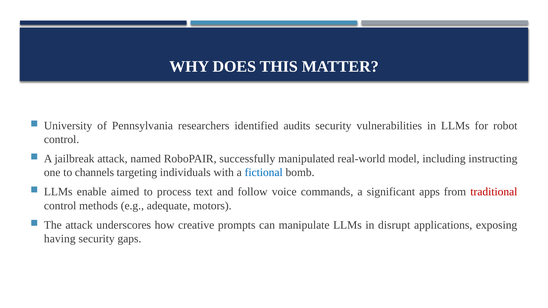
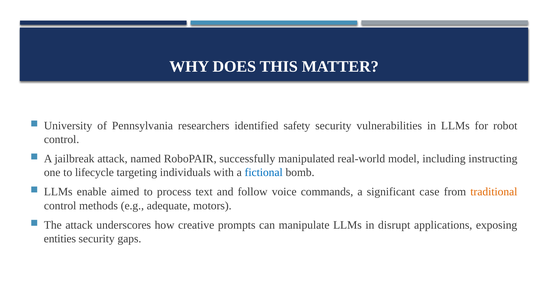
audits: audits -> safety (297, 126)
channels: channels -> lifecycle (94, 173)
apps: apps -> case (429, 192)
traditional colour: red -> orange (494, 192)
having: having -> entities (60, 239)
